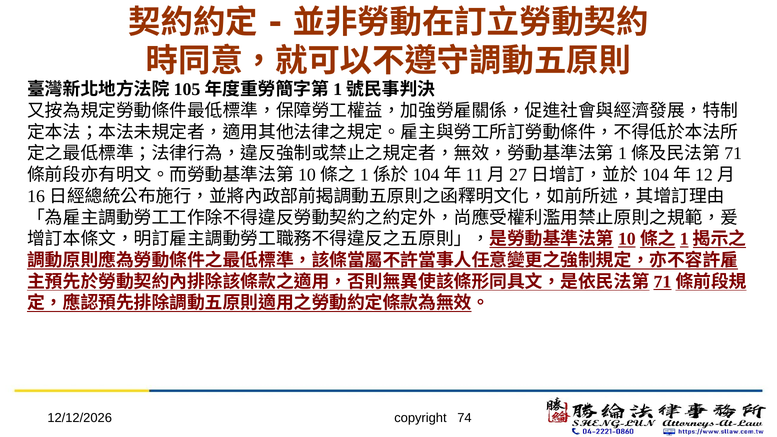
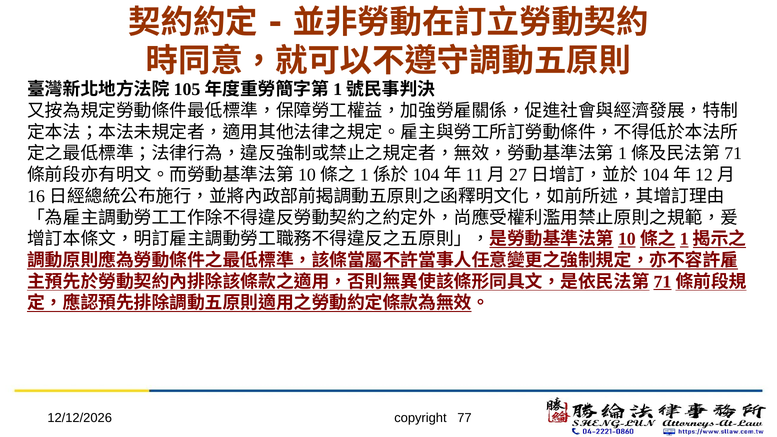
74: 74 -> 77 (465, 418)
